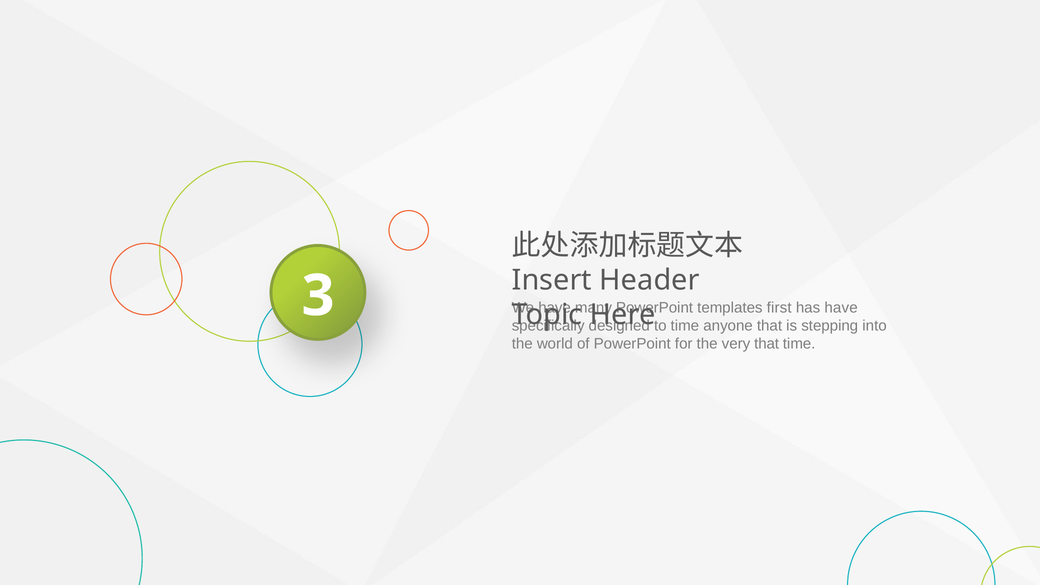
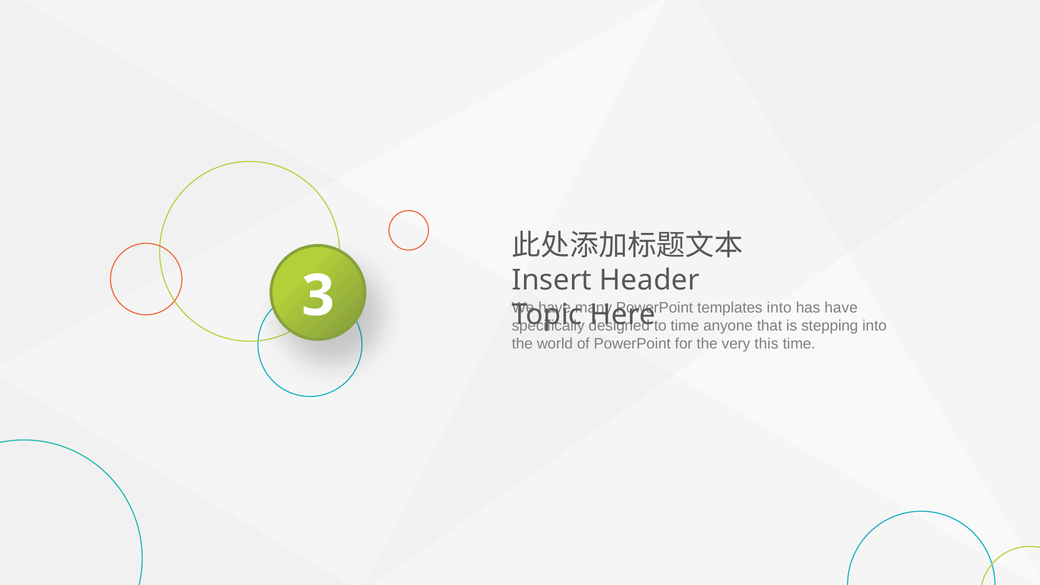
templates first: first -> into (779, 307)
very that: that -> this (766, 344)
